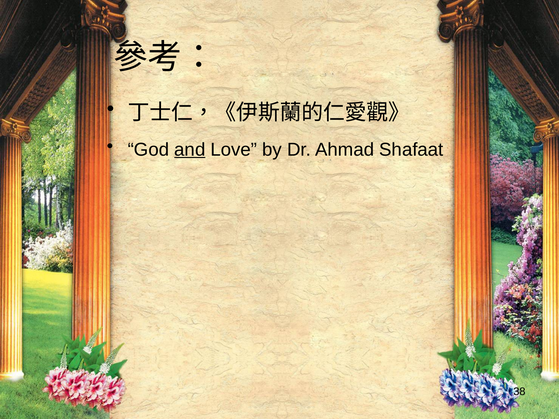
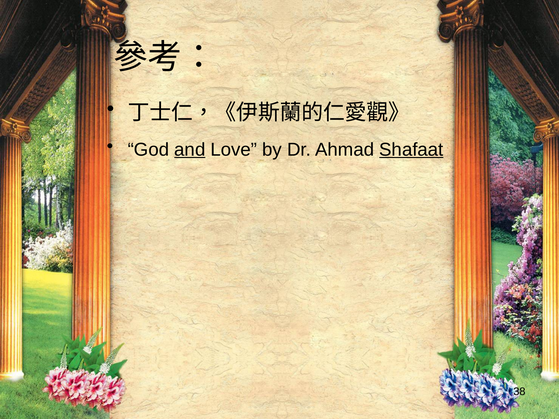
Shafaat underline: none -> present (411, 150)
